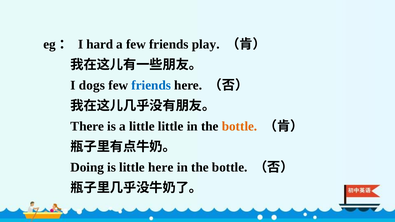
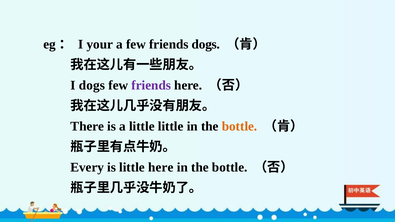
hard: hard -> your (100, 44)
friends play: play -> dogs (206, 44)
friends colour: blue -> purple (151, 85)
Doing: Doing -> Every (87, 167)
